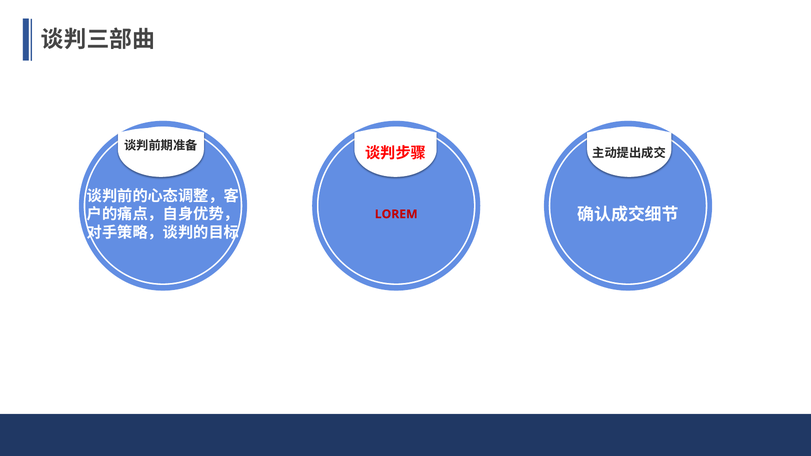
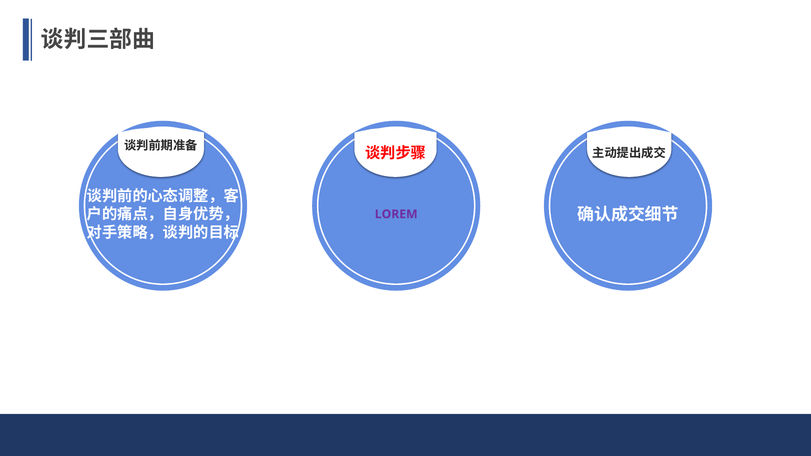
LOREM colour: red -> purple (396, 214)
